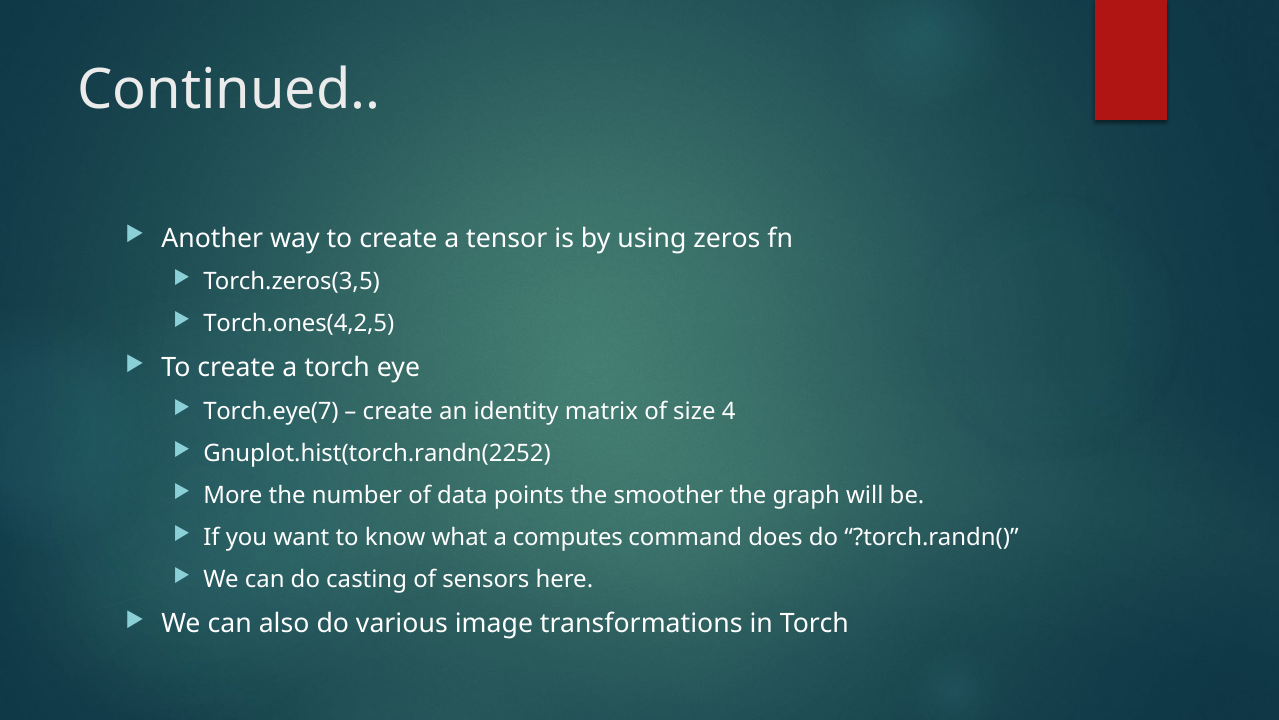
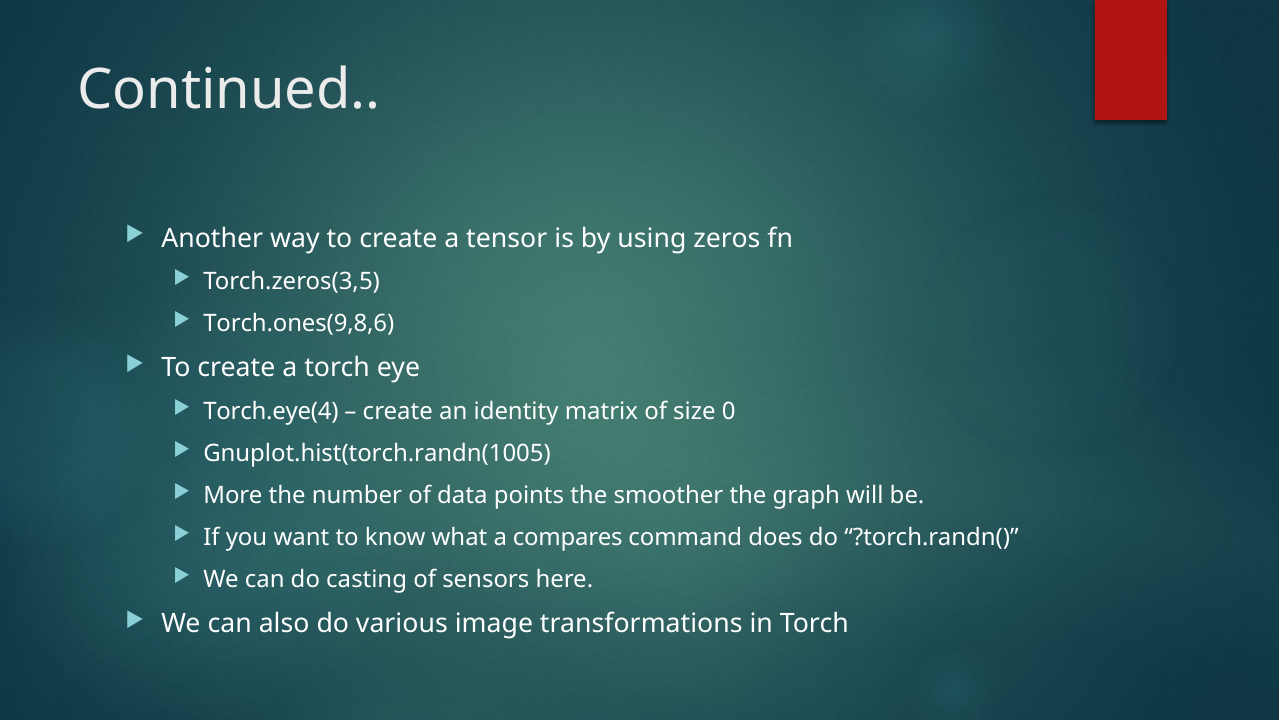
Torch.ones(4,2,5: Torch.ones(4,2,5 -> Torch.ones(9,8,6 (299, 324)
Torch.eye(7: Torch.eye(7 -> Torch.eye(4 (271, 411)
4: 4 -> 0 (729, 411)
Gnuplot.hist(torch.randn(2252: Gnuplot.hist(torch.randn(2252 -> Gnuplot.hist(torch.randn(1005 (377, 453)
computes: computes -> compares (568, 537)
